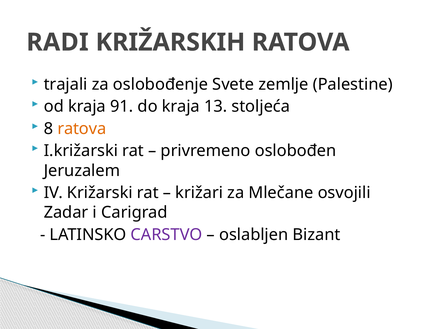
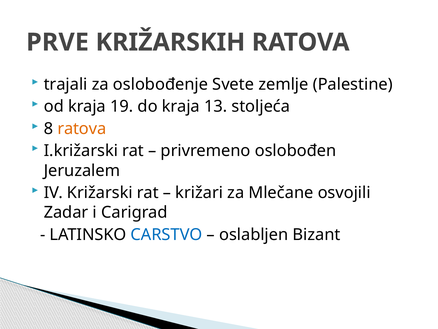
RADI: RADI -> PRVE (58, 42)
91: 91 -> 19 (122, 106)
CARSTVO colour: purple -> blue (166, 234)
